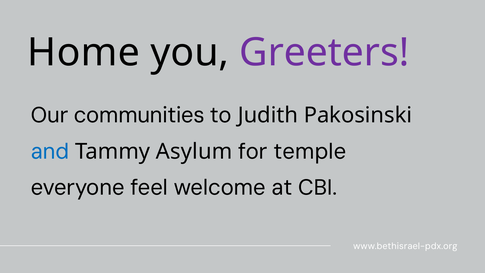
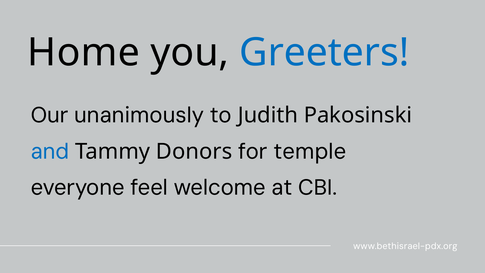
Greeters colour: purple -> blue (324, 52)
communities: communities -> unanimously (139, 115)
Asylum: Asylum -> Donors (194, 151)
